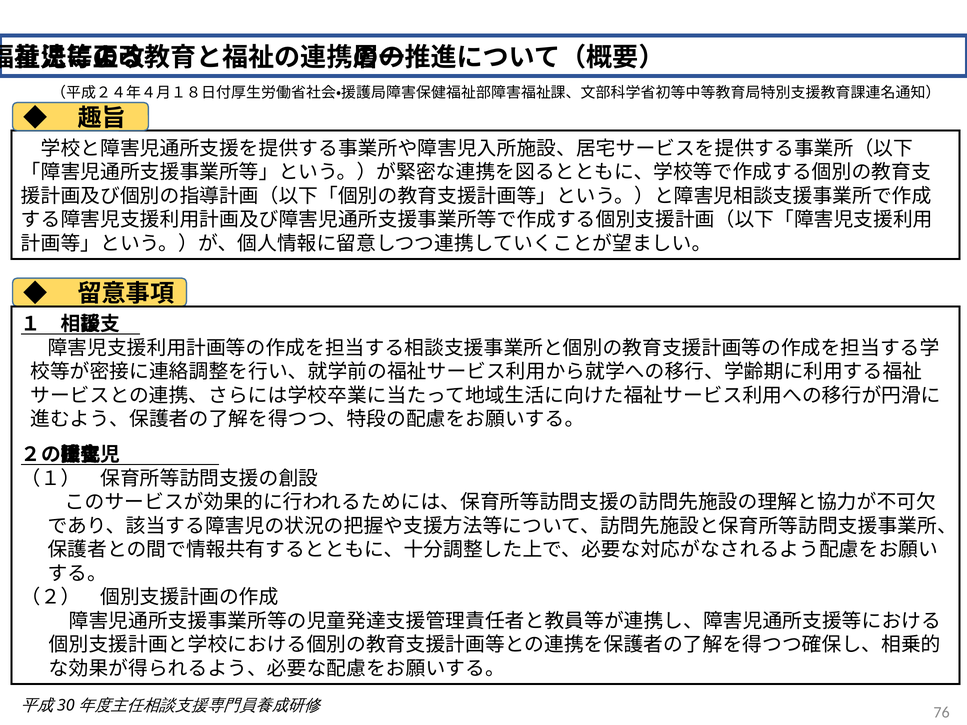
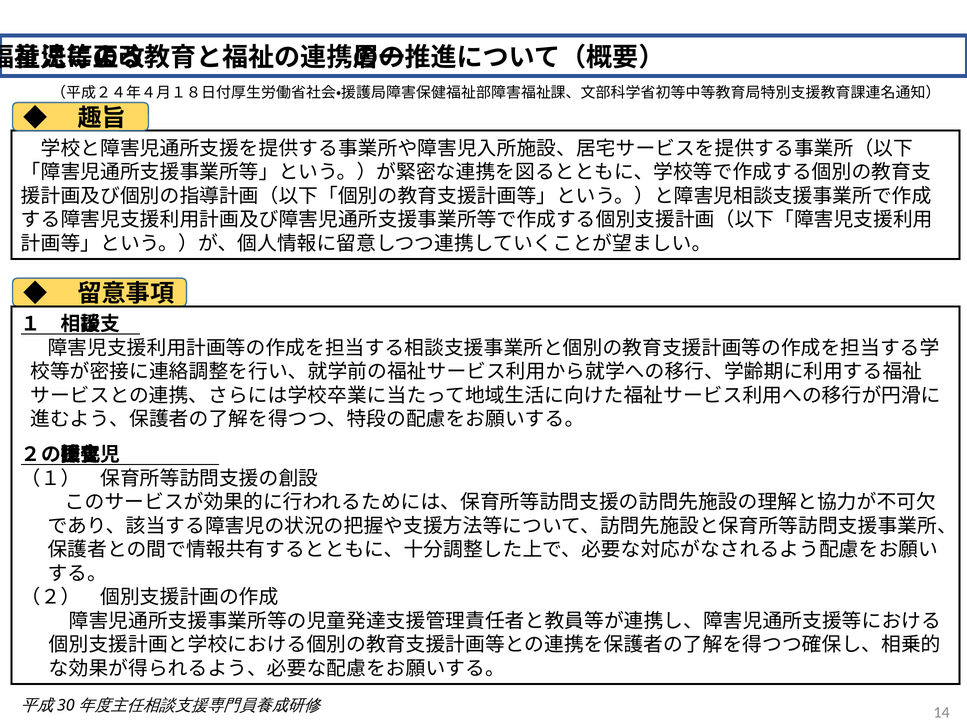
76: 76 -> 14 (942, 713)
